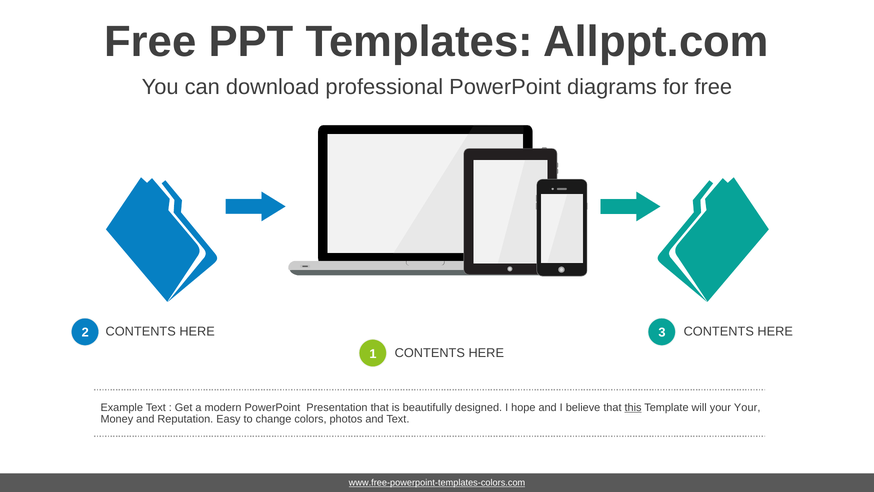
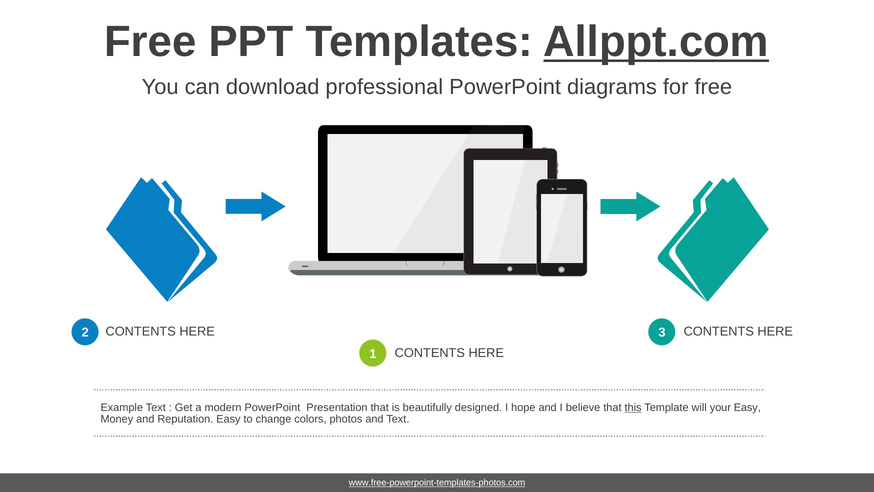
Allppt.com underline: none -> present (656, 42)
your Your: Your -> Easy (747, 407)
www.free-powerpoint-templates-colors.com: www.free-powerpoint-templates-colors.com -> www.free-powerpoint-templates-photos.com (437, 482)
